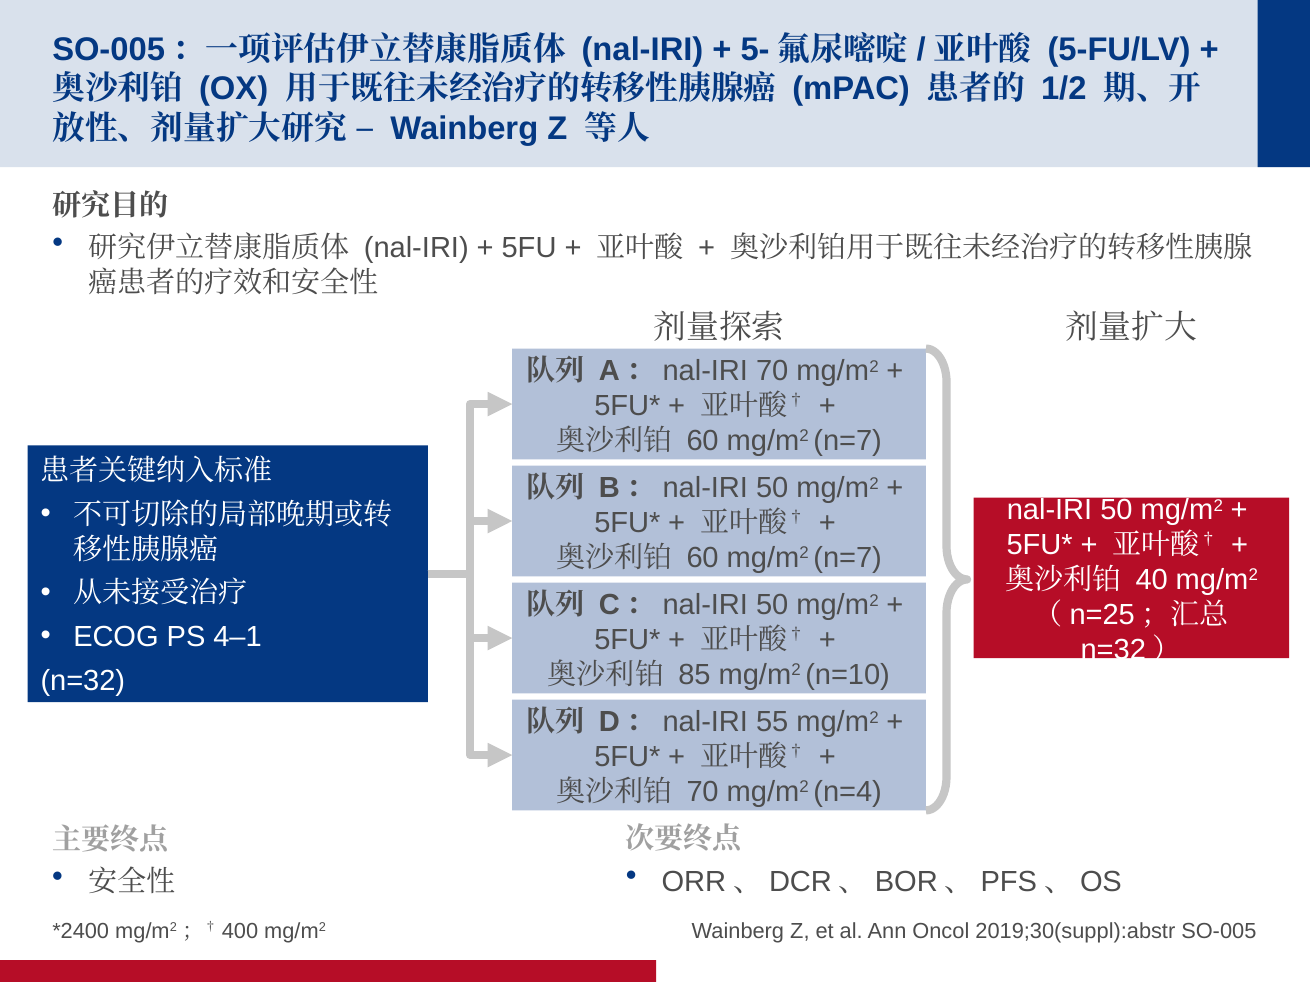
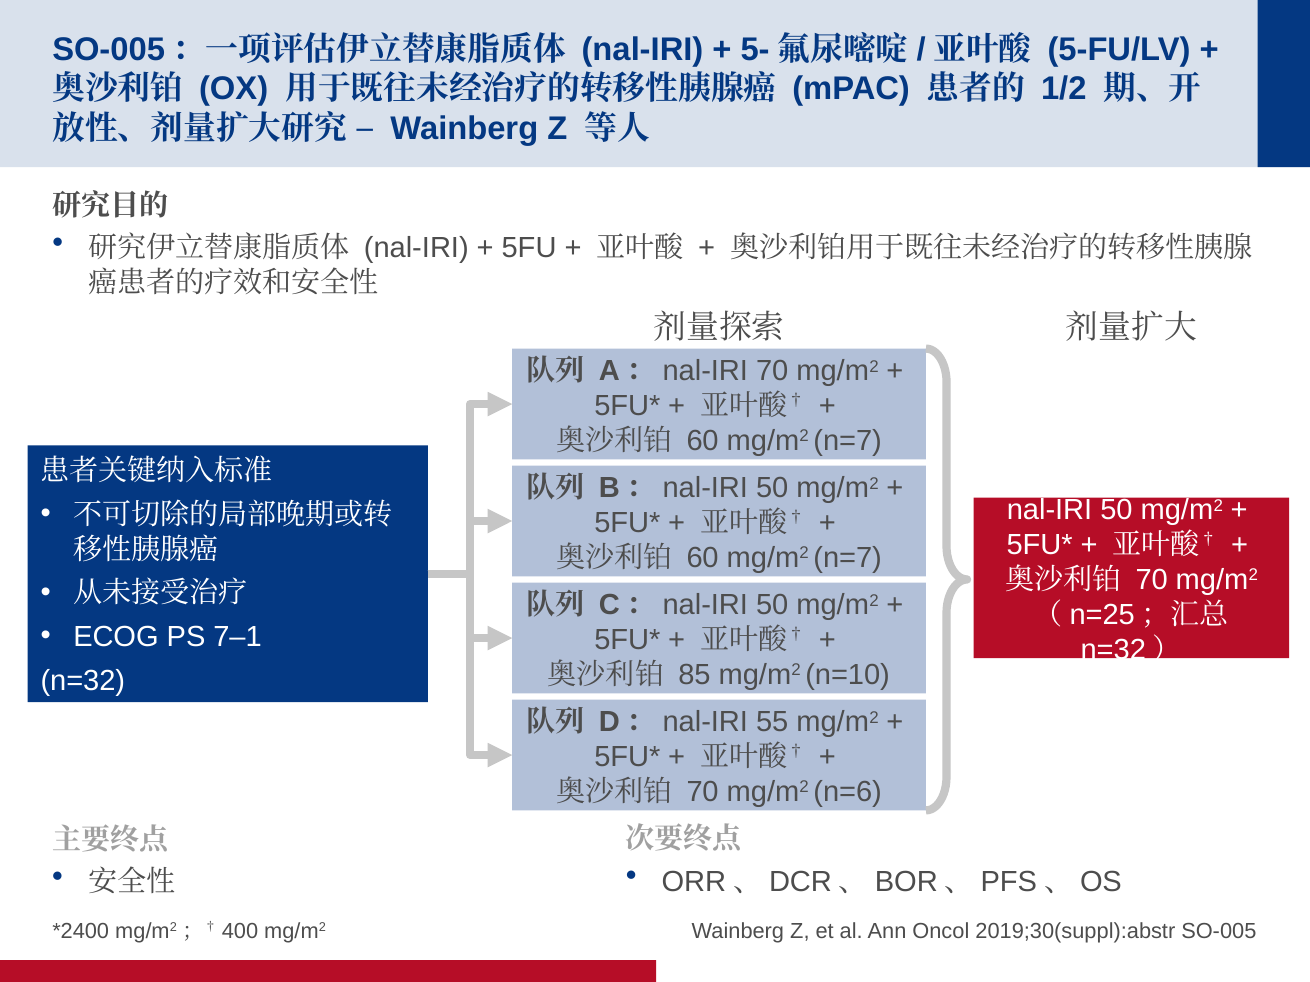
40: 40 -> 70 (1152, 580)
4–1: 4–1 -> 7–1 (237, 637)
n=4: n=4 -> n=6 (848, 792)
